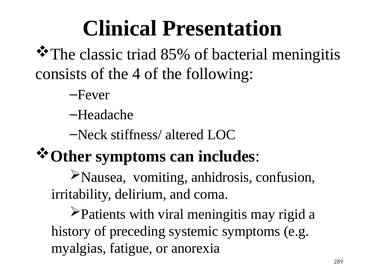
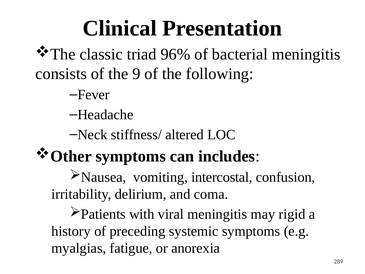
85%: 85% -> 96% (175, 54)
4: 4 -> 9 (136, 74)
anhidrosis: anhidrosis -> intercostal (222, 177)
